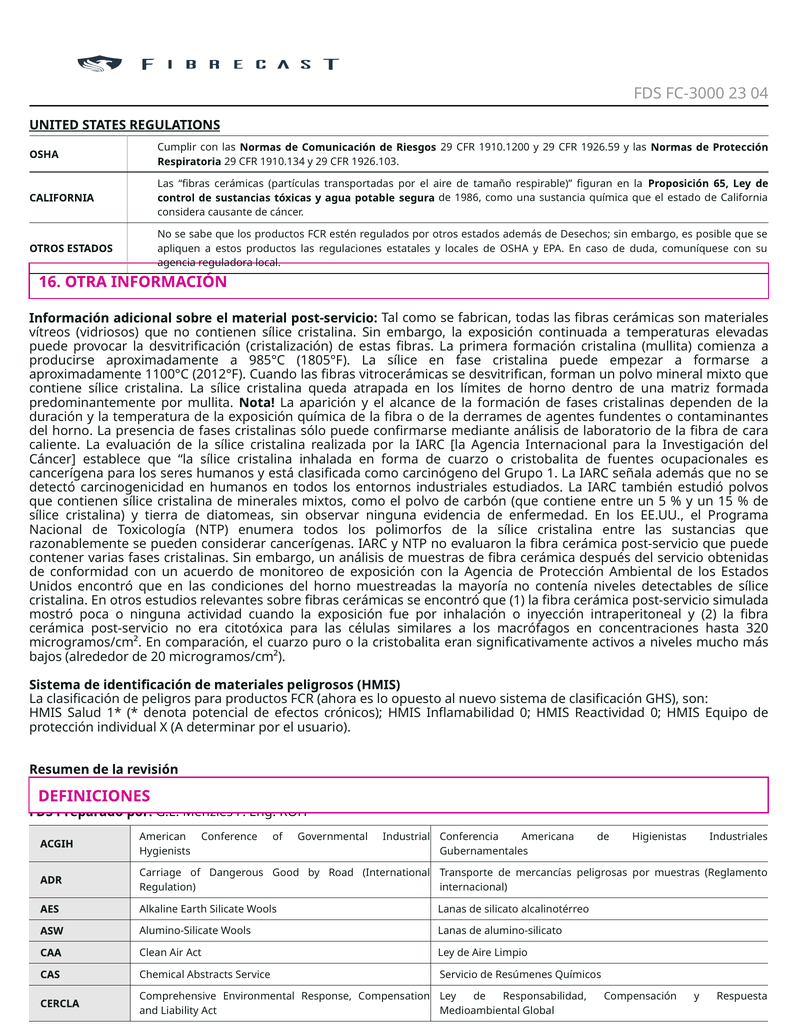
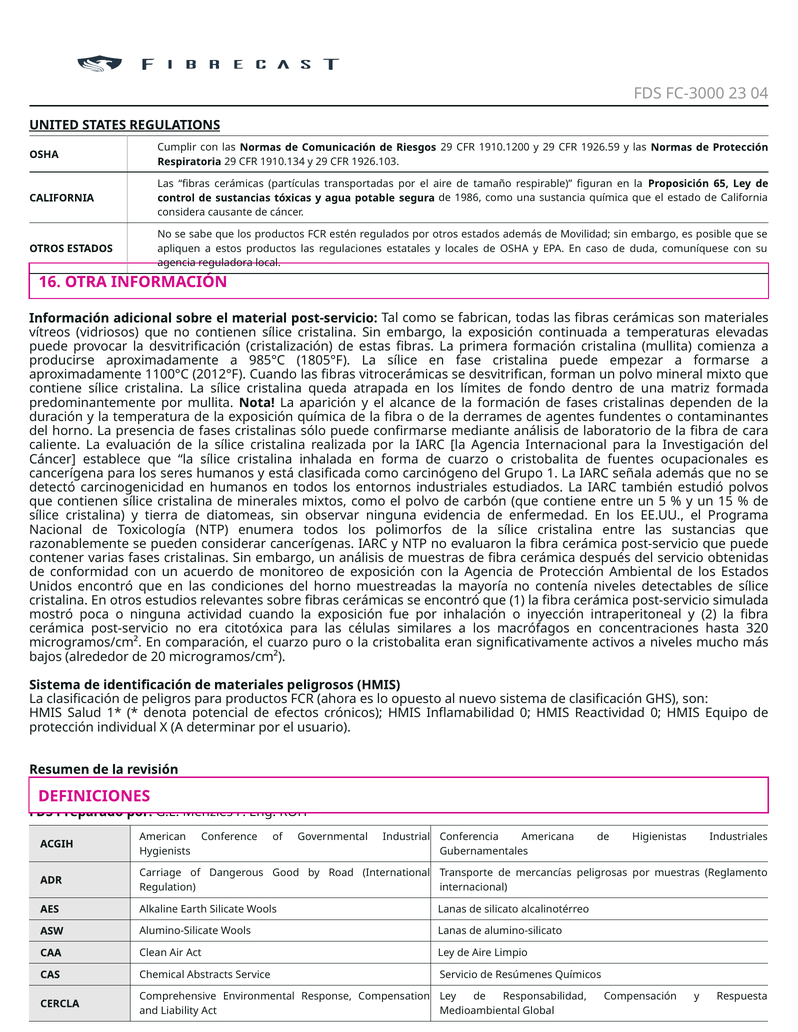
Desechos: Desechos -> Movilidad (585, 234)
de horno: horno -> fondo (547, 389)
